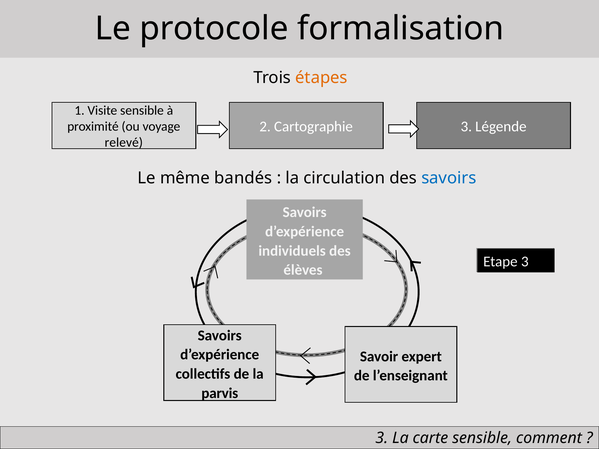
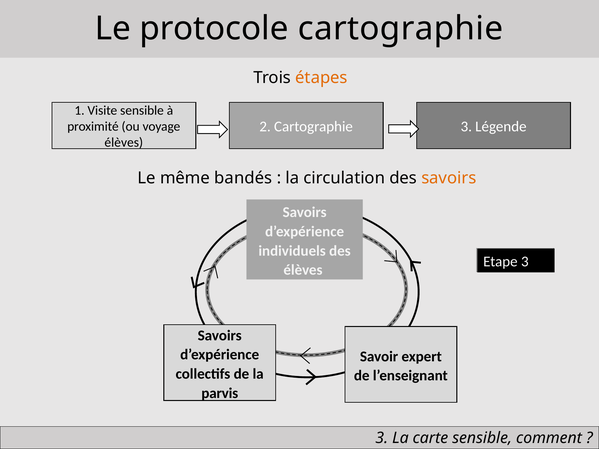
protocole formalisation: formalisation -> cartographie (400, 29)
relevé: relevé -> élèves (124, 142)
savoirs colour: blue -> orange (449, 178)
